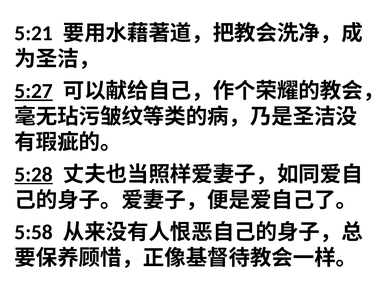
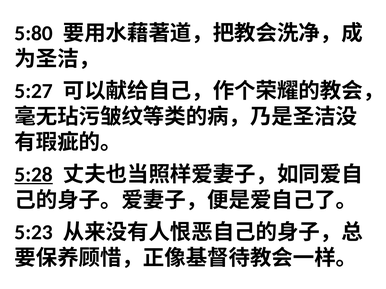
5:21: 5:21 -> 5:80 (34, 33)
5:27 underline: present -> none (34, 91)
5:58: 5:58 -> 5:23 (34, 233)
